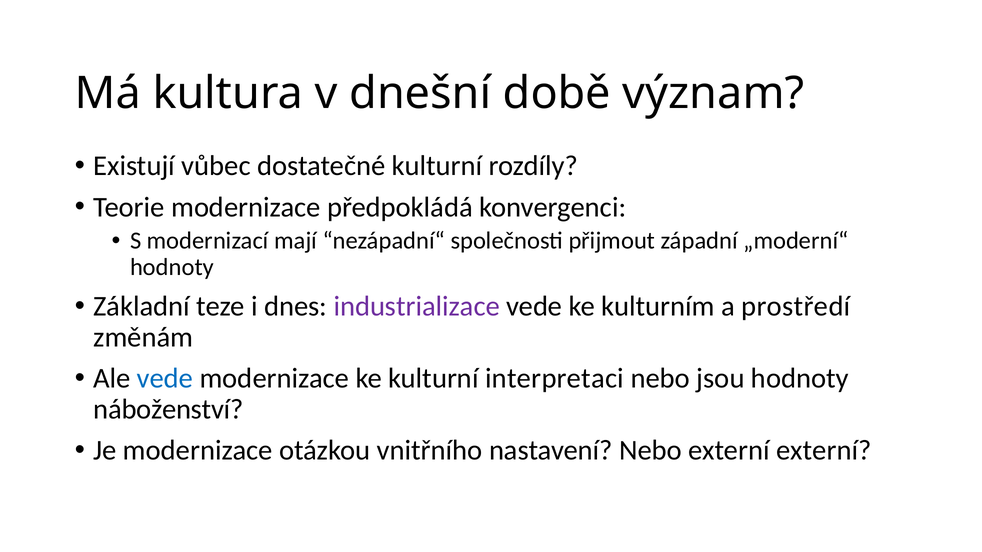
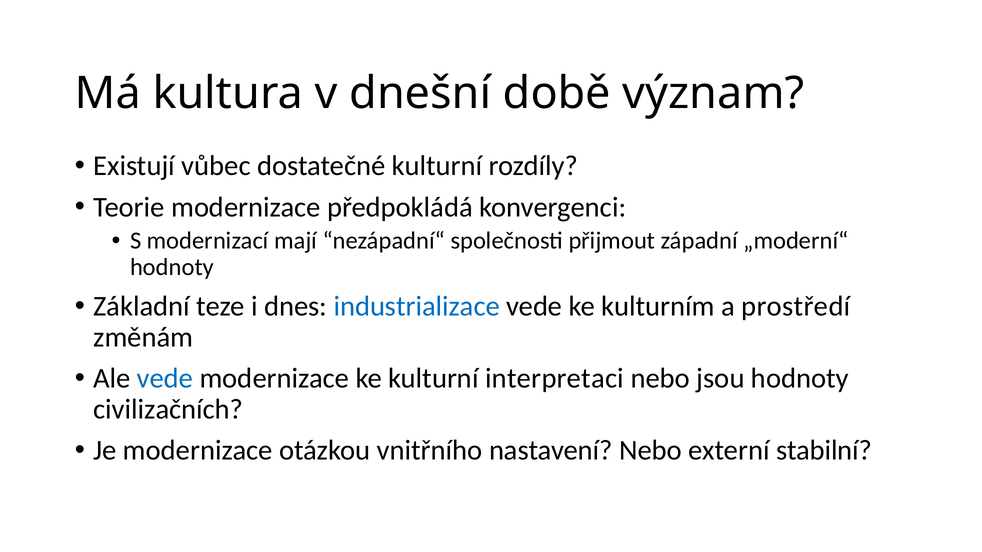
industrializace colour: purple -> blue (417, 306)
náboženství: náboženství -> civilizačních (168, 410)
externí externí: externí -> stabilní (824, 451)
